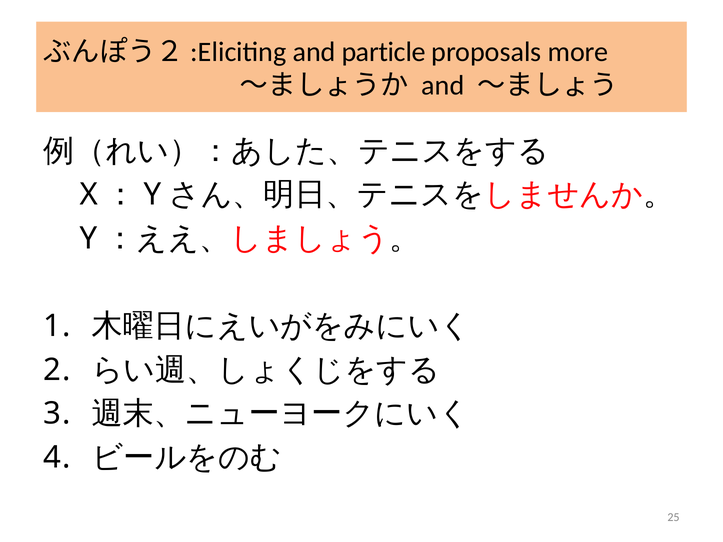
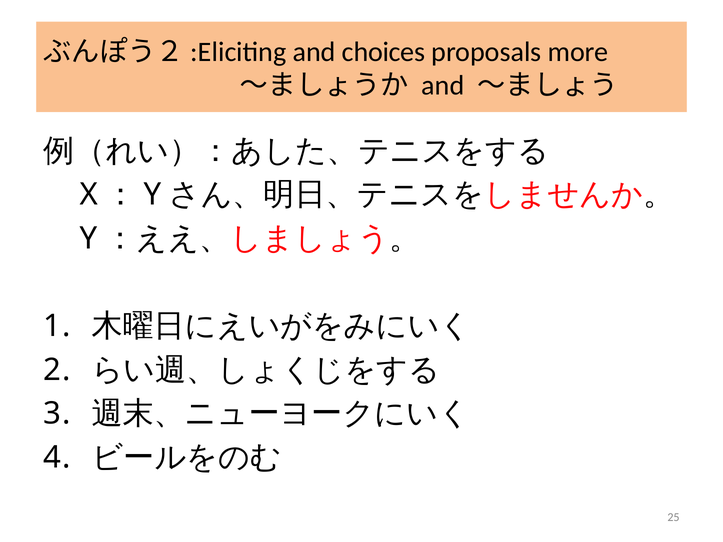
particle: particle -> choices (384, 52)
